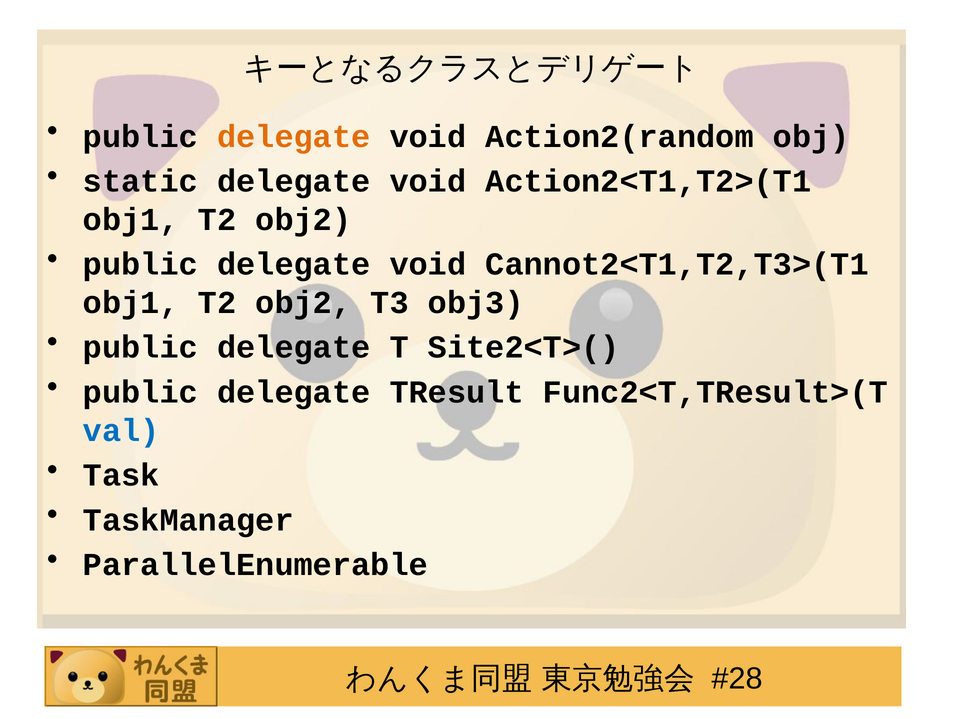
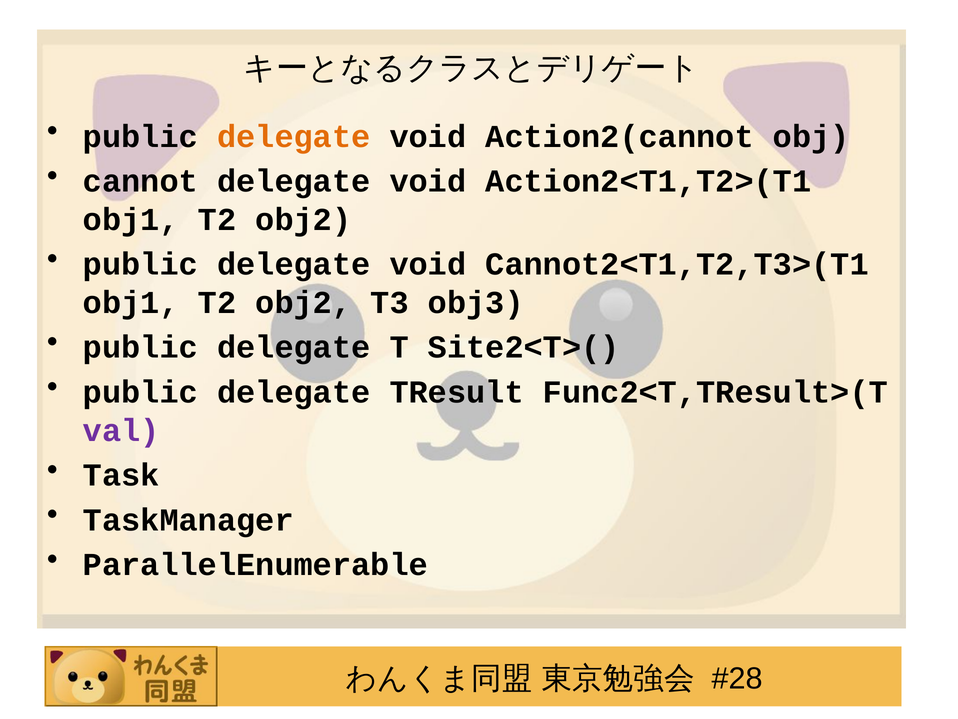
Action2(random: Action2(random -> Action2(cannot (620, 136)
static: static -> cannot (140, 181)
val colour: blue -> purple (121, 430)
